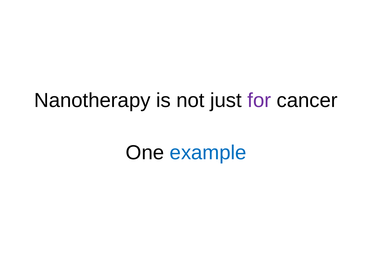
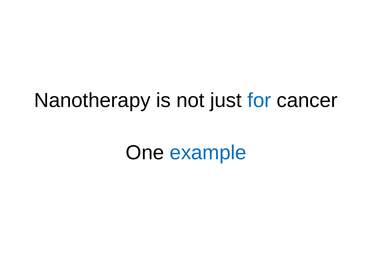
for colour: purple -> blue (259, 101)
